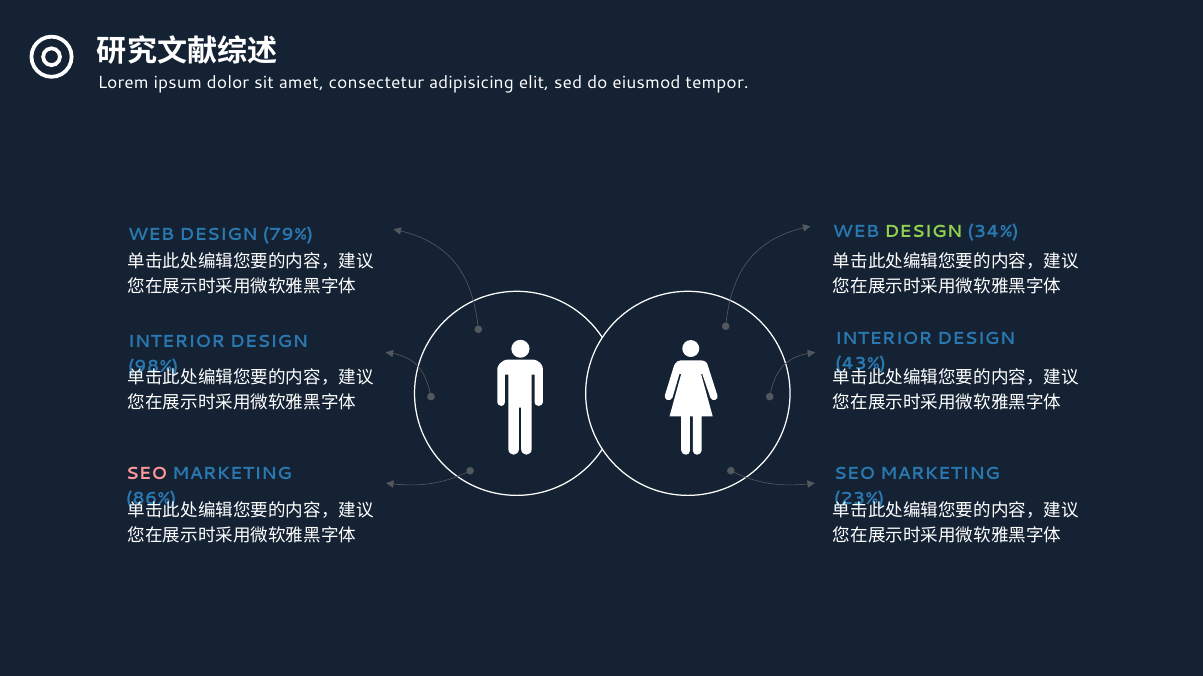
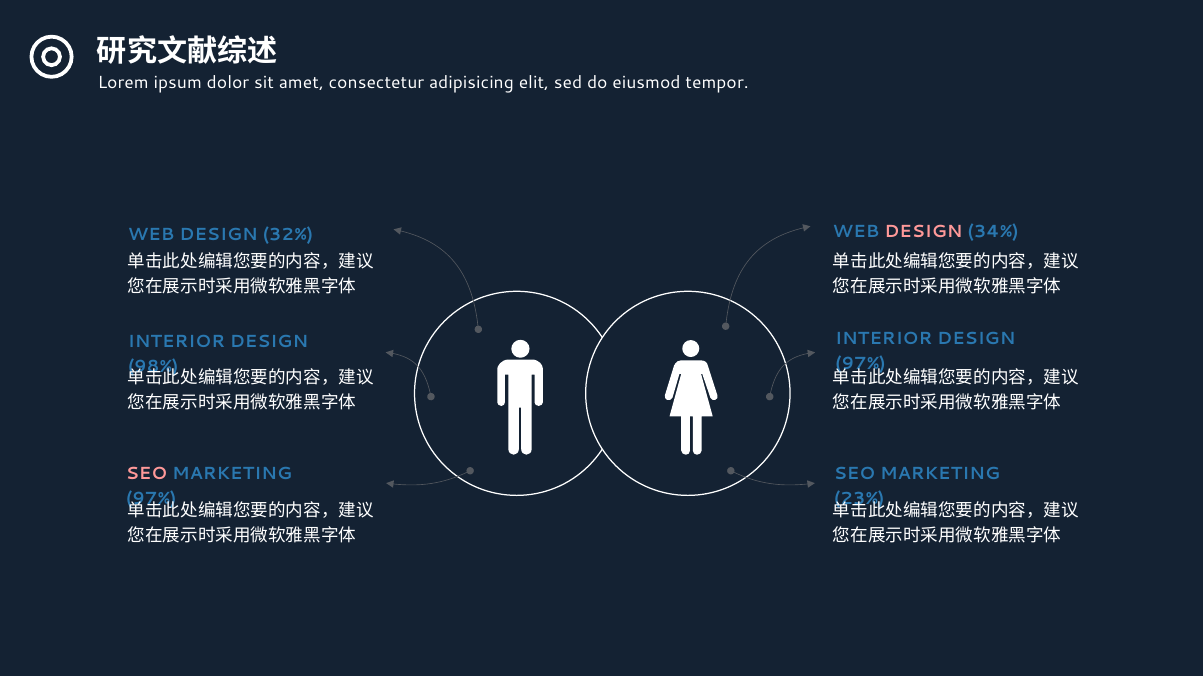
DESIGN colour: light green -> pink (923, 232)
79%: 79% -> 32% (288, 235)
43%: 43% -> 97% (860, 364)
86%: 86% -> 97% (151, 499)
